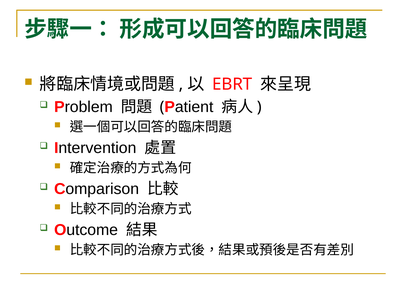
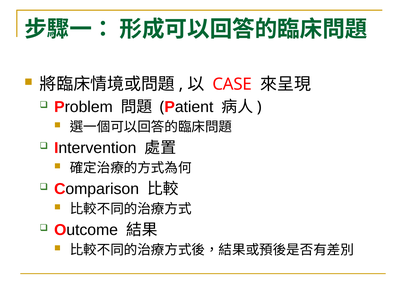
EBRT: EBRT -> CASE (232, 84)
